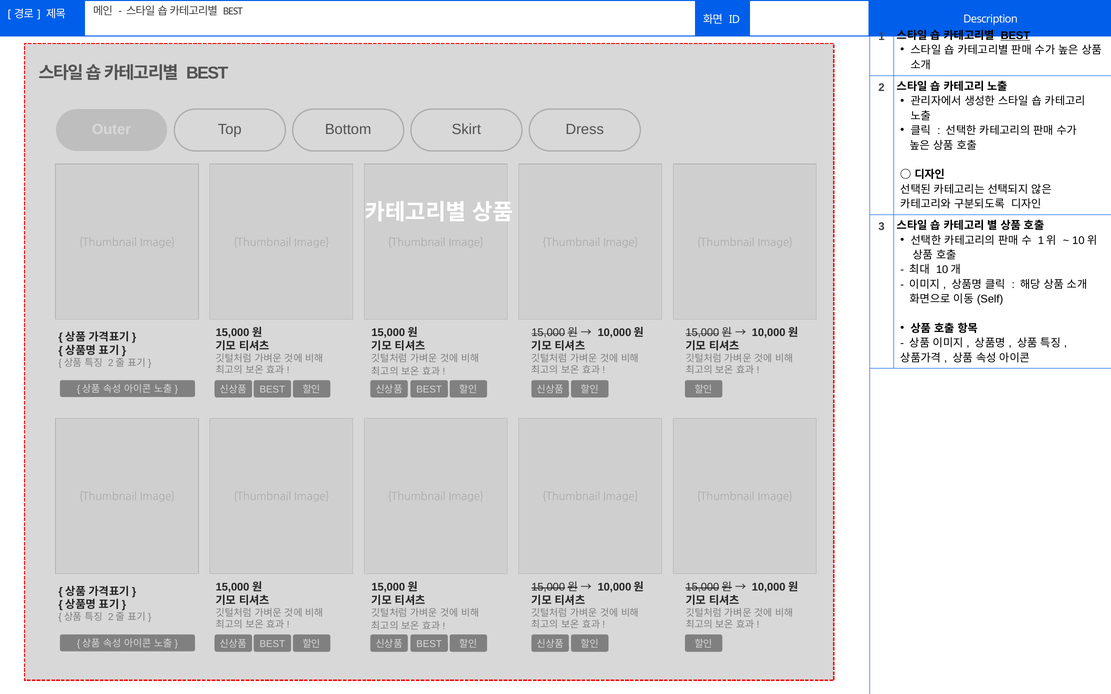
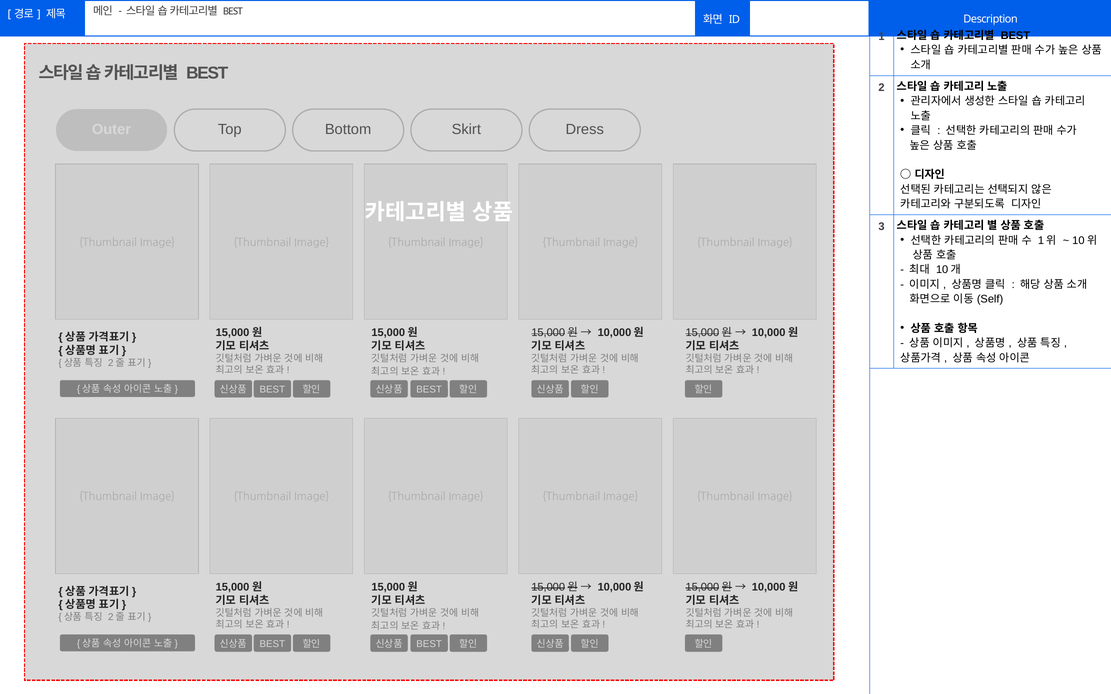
BEST underline: present -> none (1015, 36)
